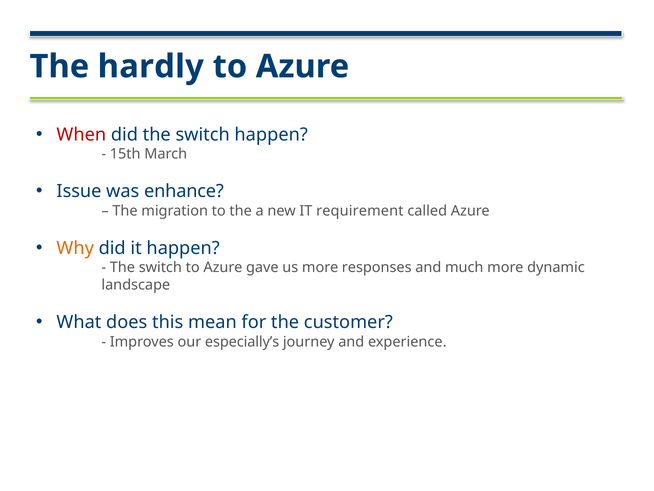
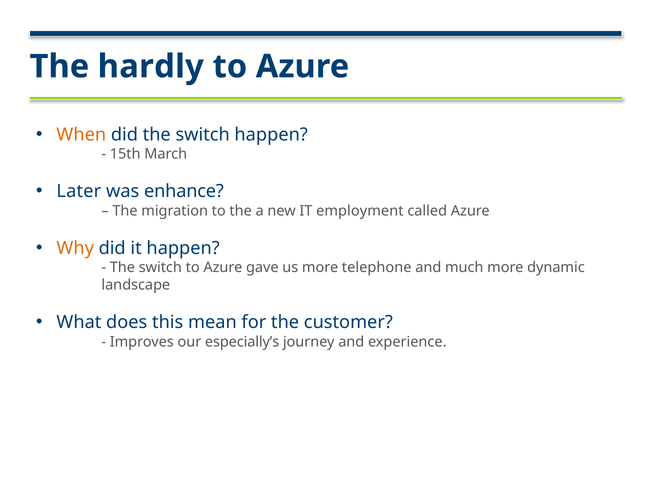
When colour: red -> orange (81, 135)
Issue: Issue -> Later (79, 191)
requirement: requirement -> employment (360, 211)
responses: responses -> telephone (377, 267)
